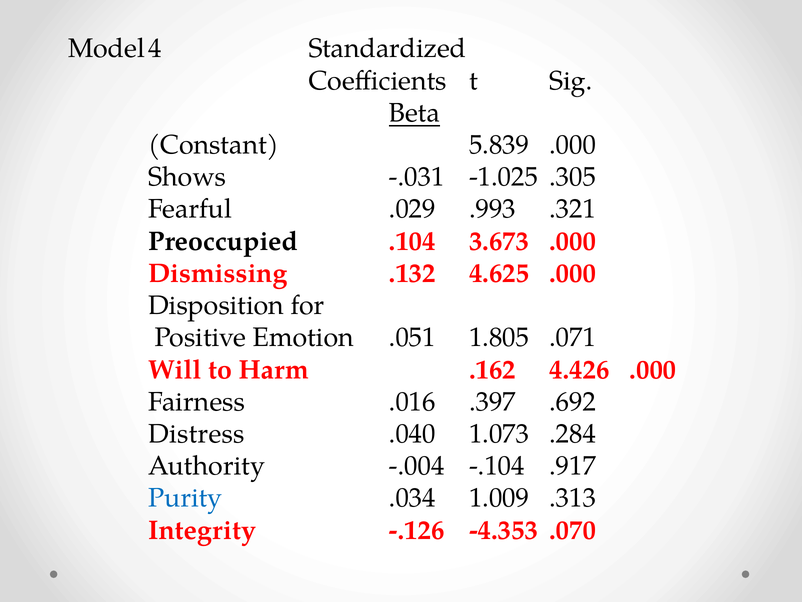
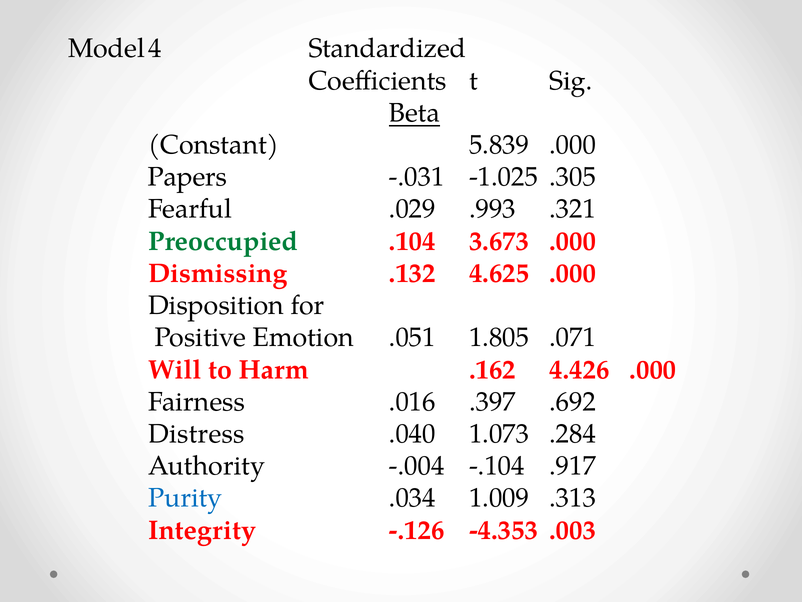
Shows: Shows -> Papers (187, 177)
Preoccupied colour: black -> green (223, 241)
.070: .070 -> .003 (573, 530)
